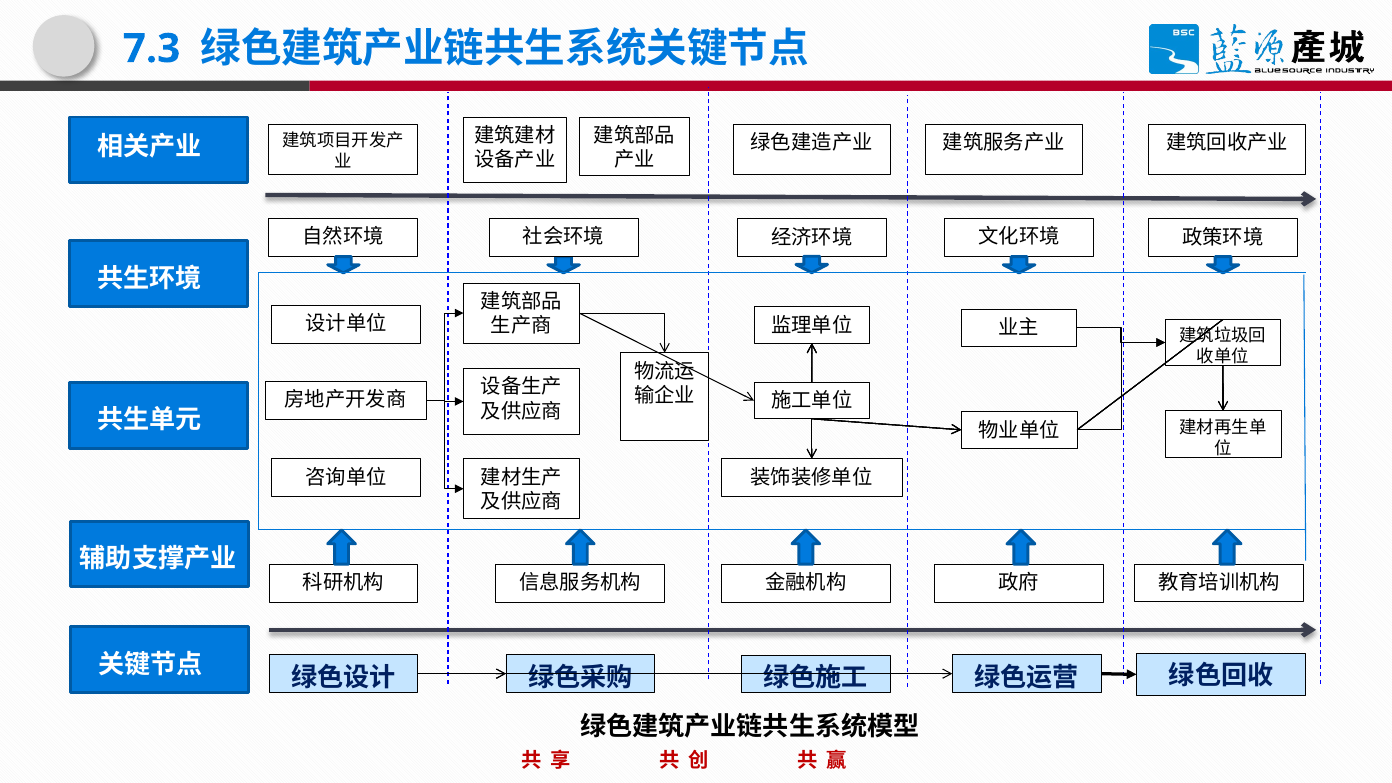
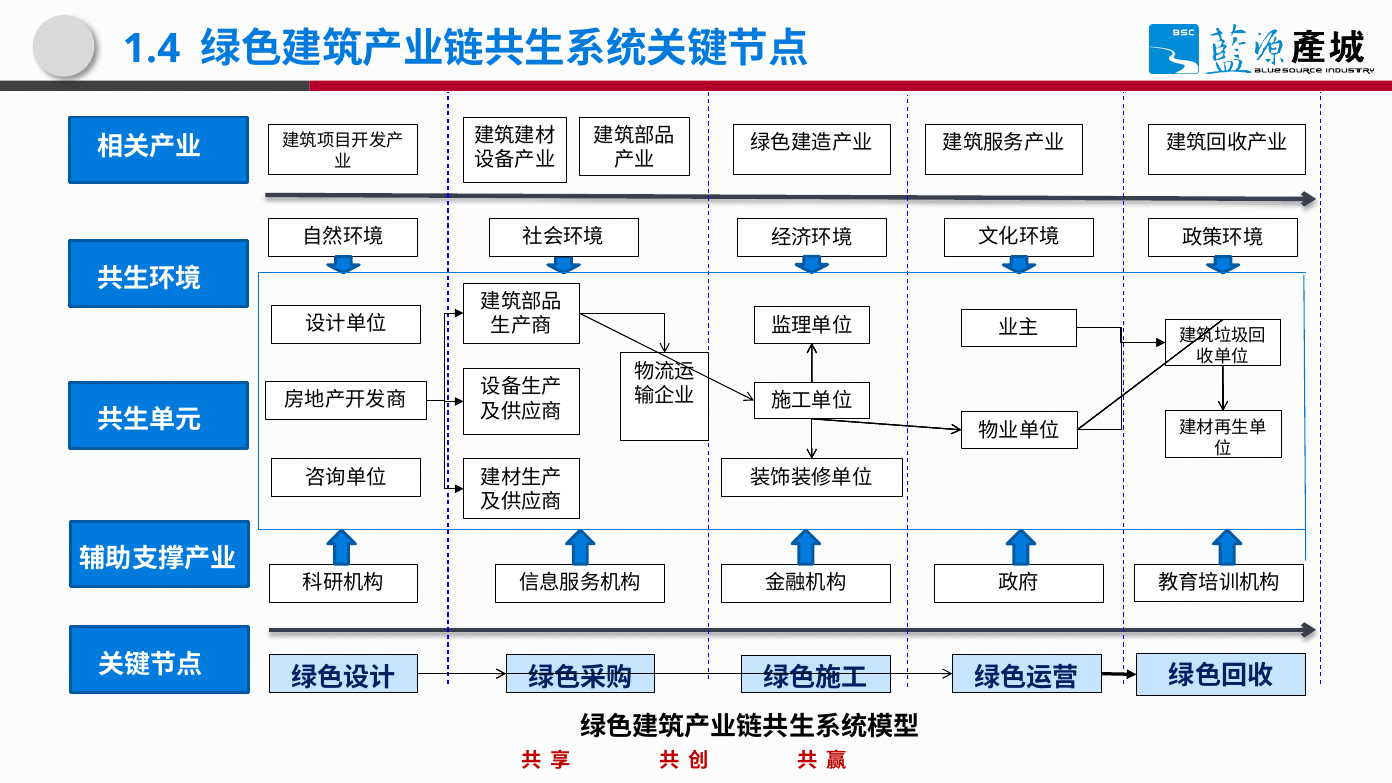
7.3: 7.3 -> 1.4 (152, 49)
